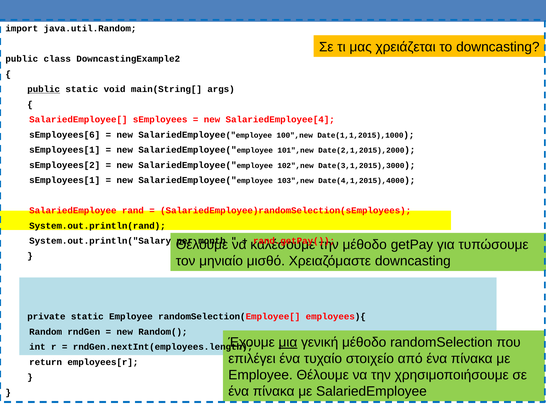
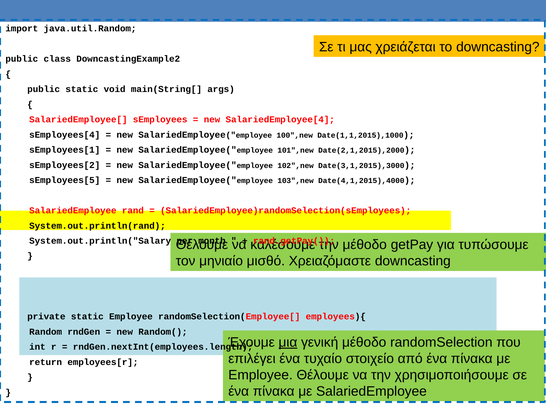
public underline: present -> none (44, 89)
sEmployees[6: sEmployees[6 -> sEmployees[4 (65, 135)
sEmployees[1: sEmployees[1 -> sEmployees[5 (65, 180)
